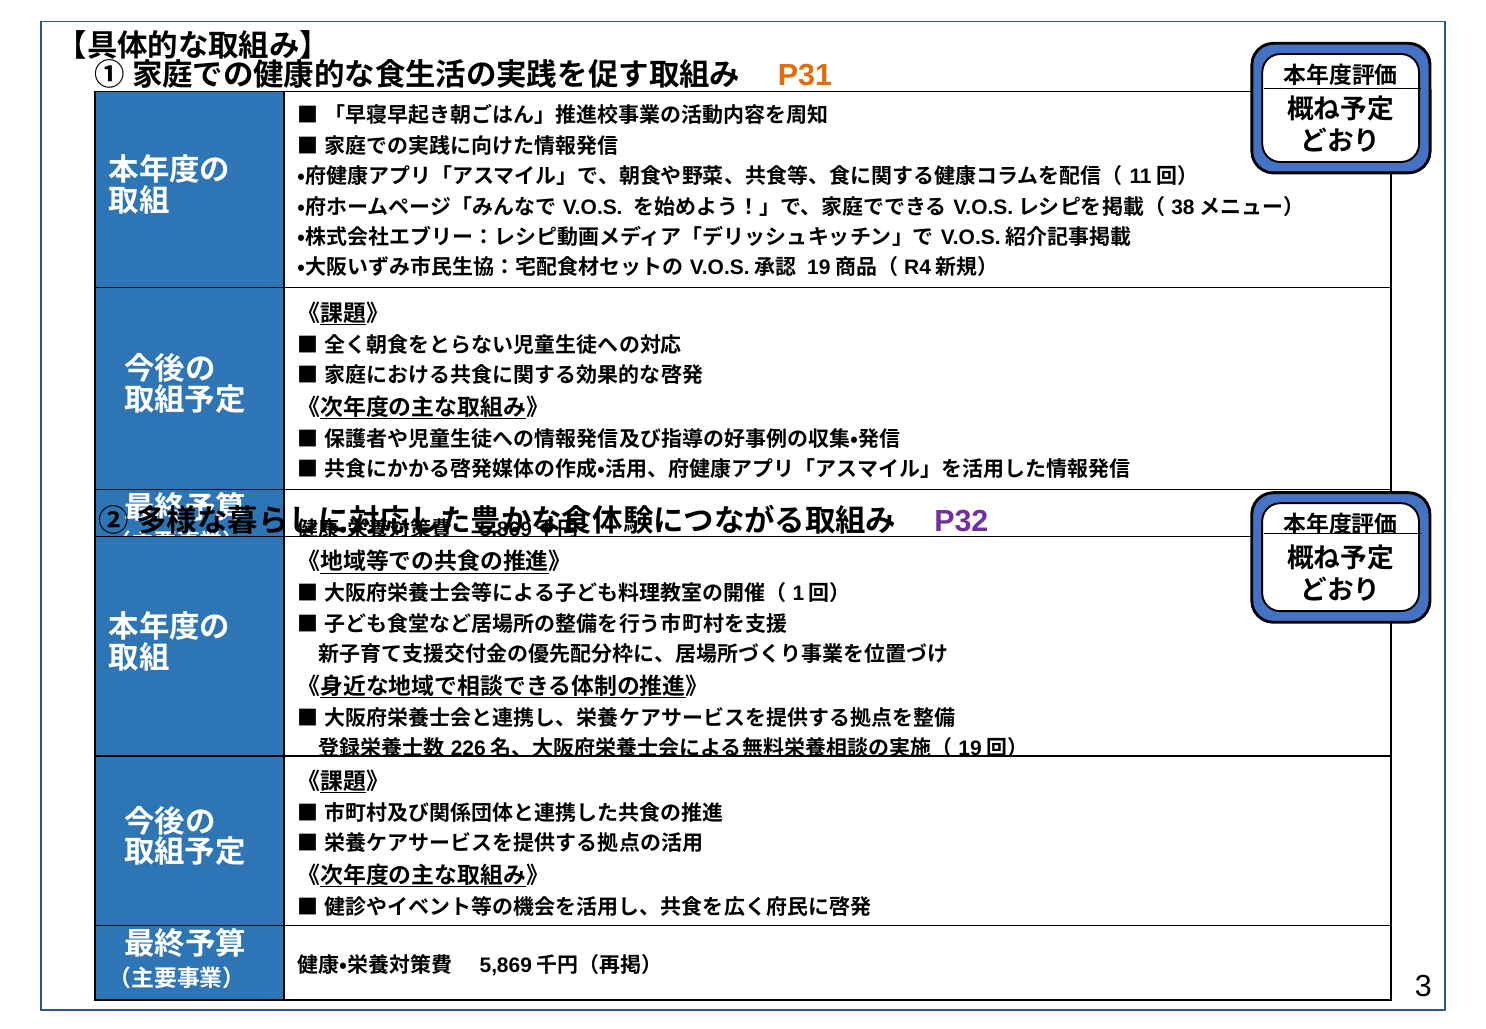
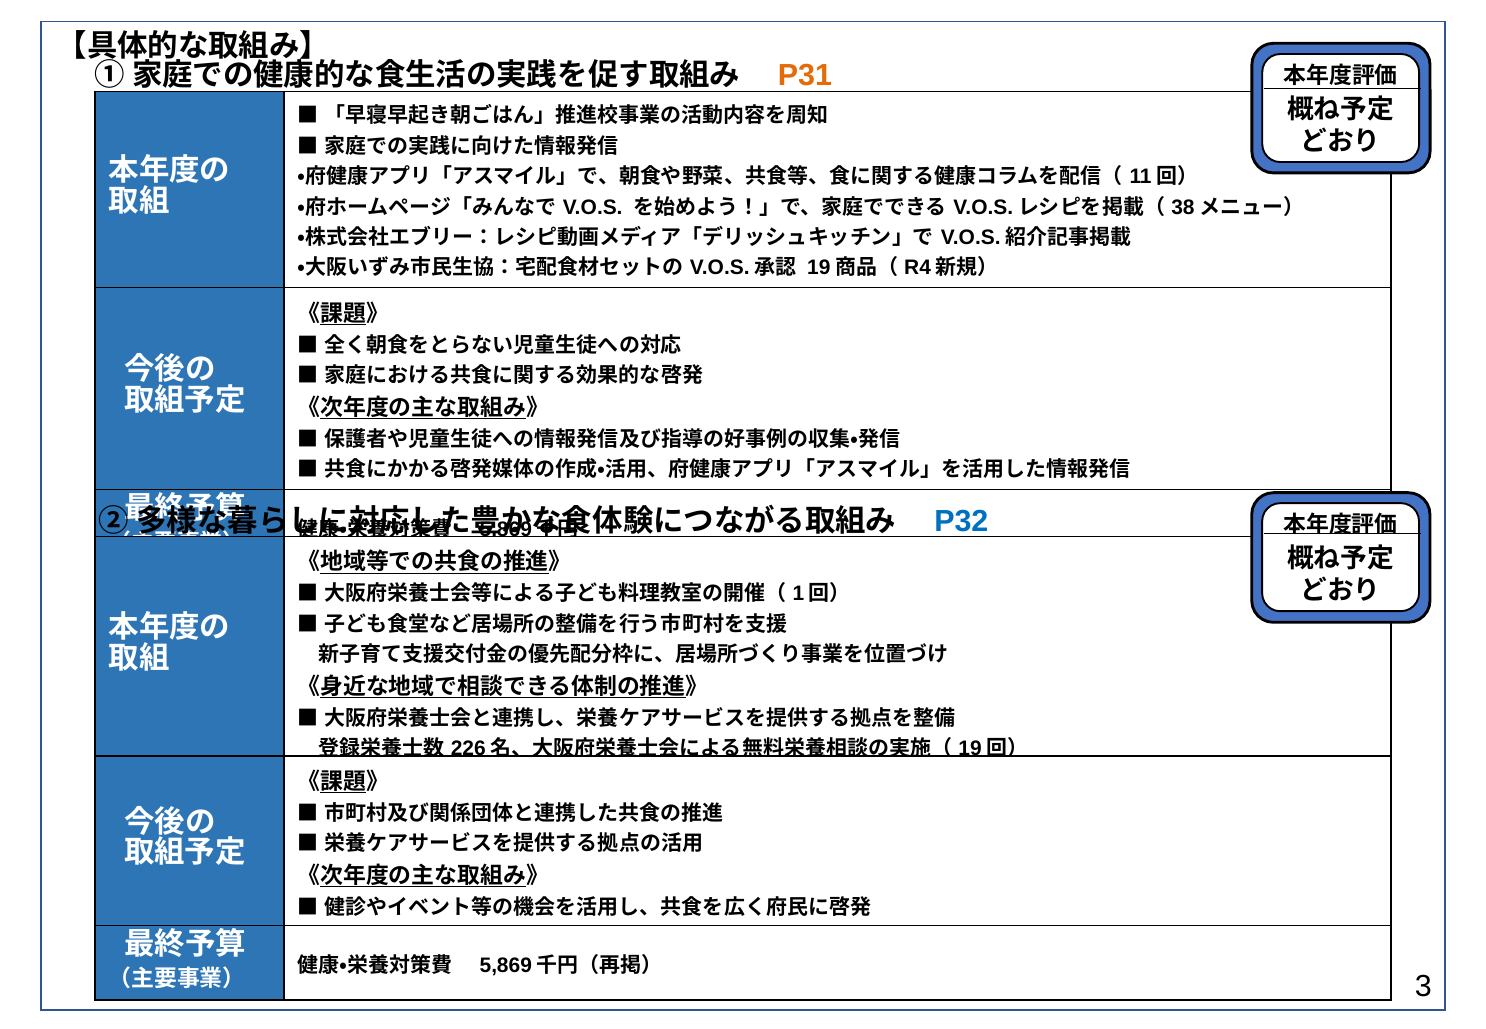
P32 colour: purple -> blue (961, 522)
